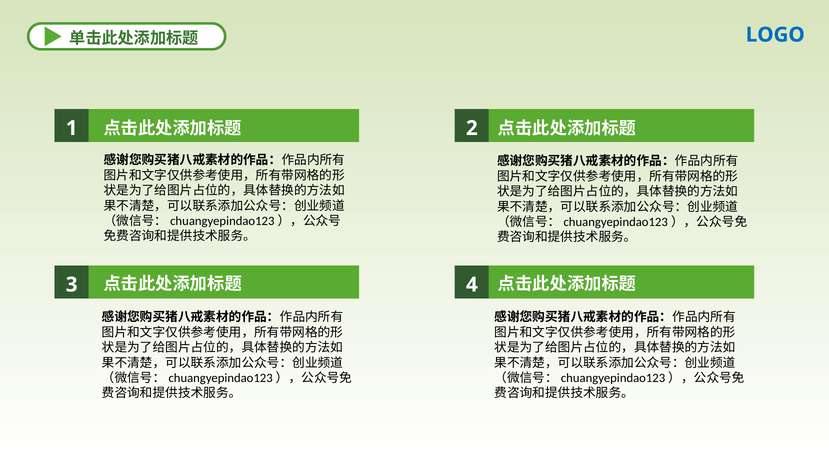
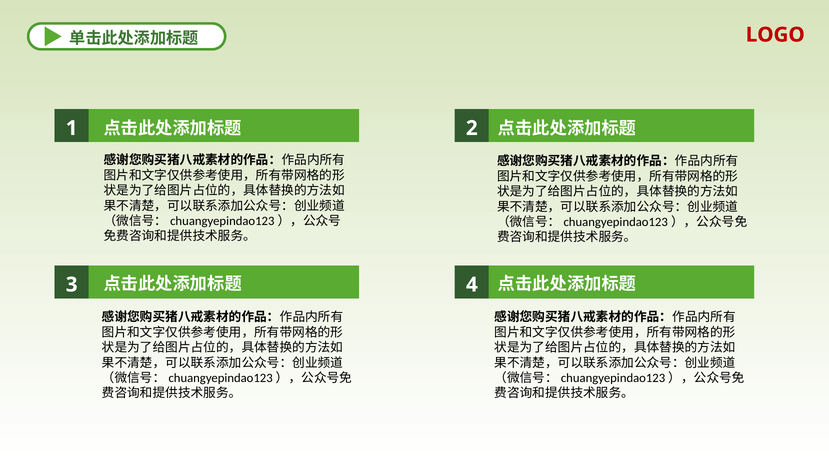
LOGO colour: blue -> red (775, 35)
